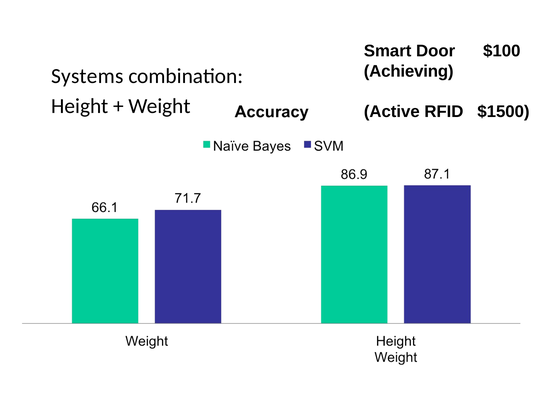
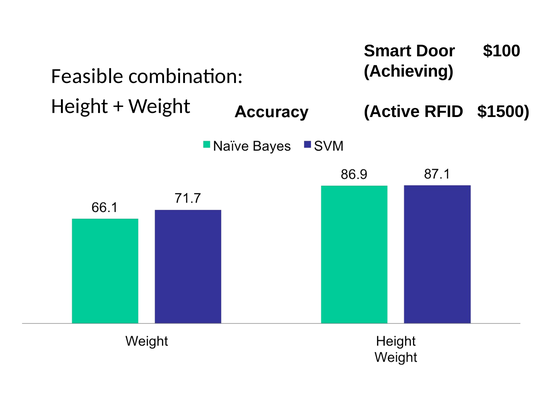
Systems: Systems -> Feasible (87, 76)
